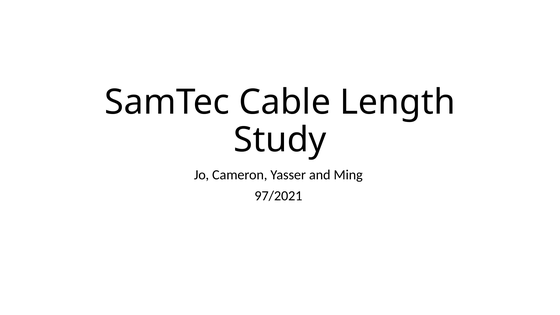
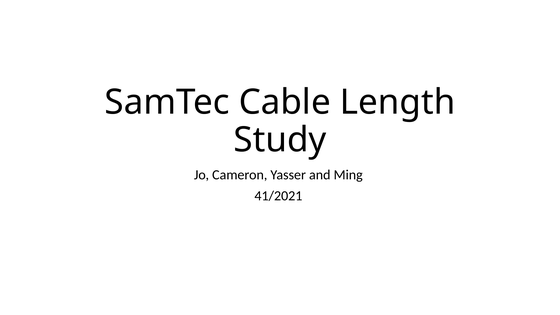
97/2021: 97/2021 -> 41/2021 (278, 196)
